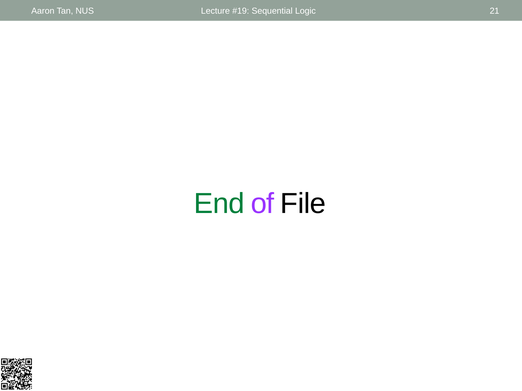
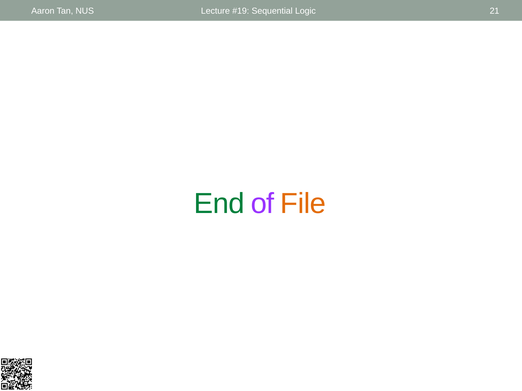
File colour: black -> orange (303, 204)
